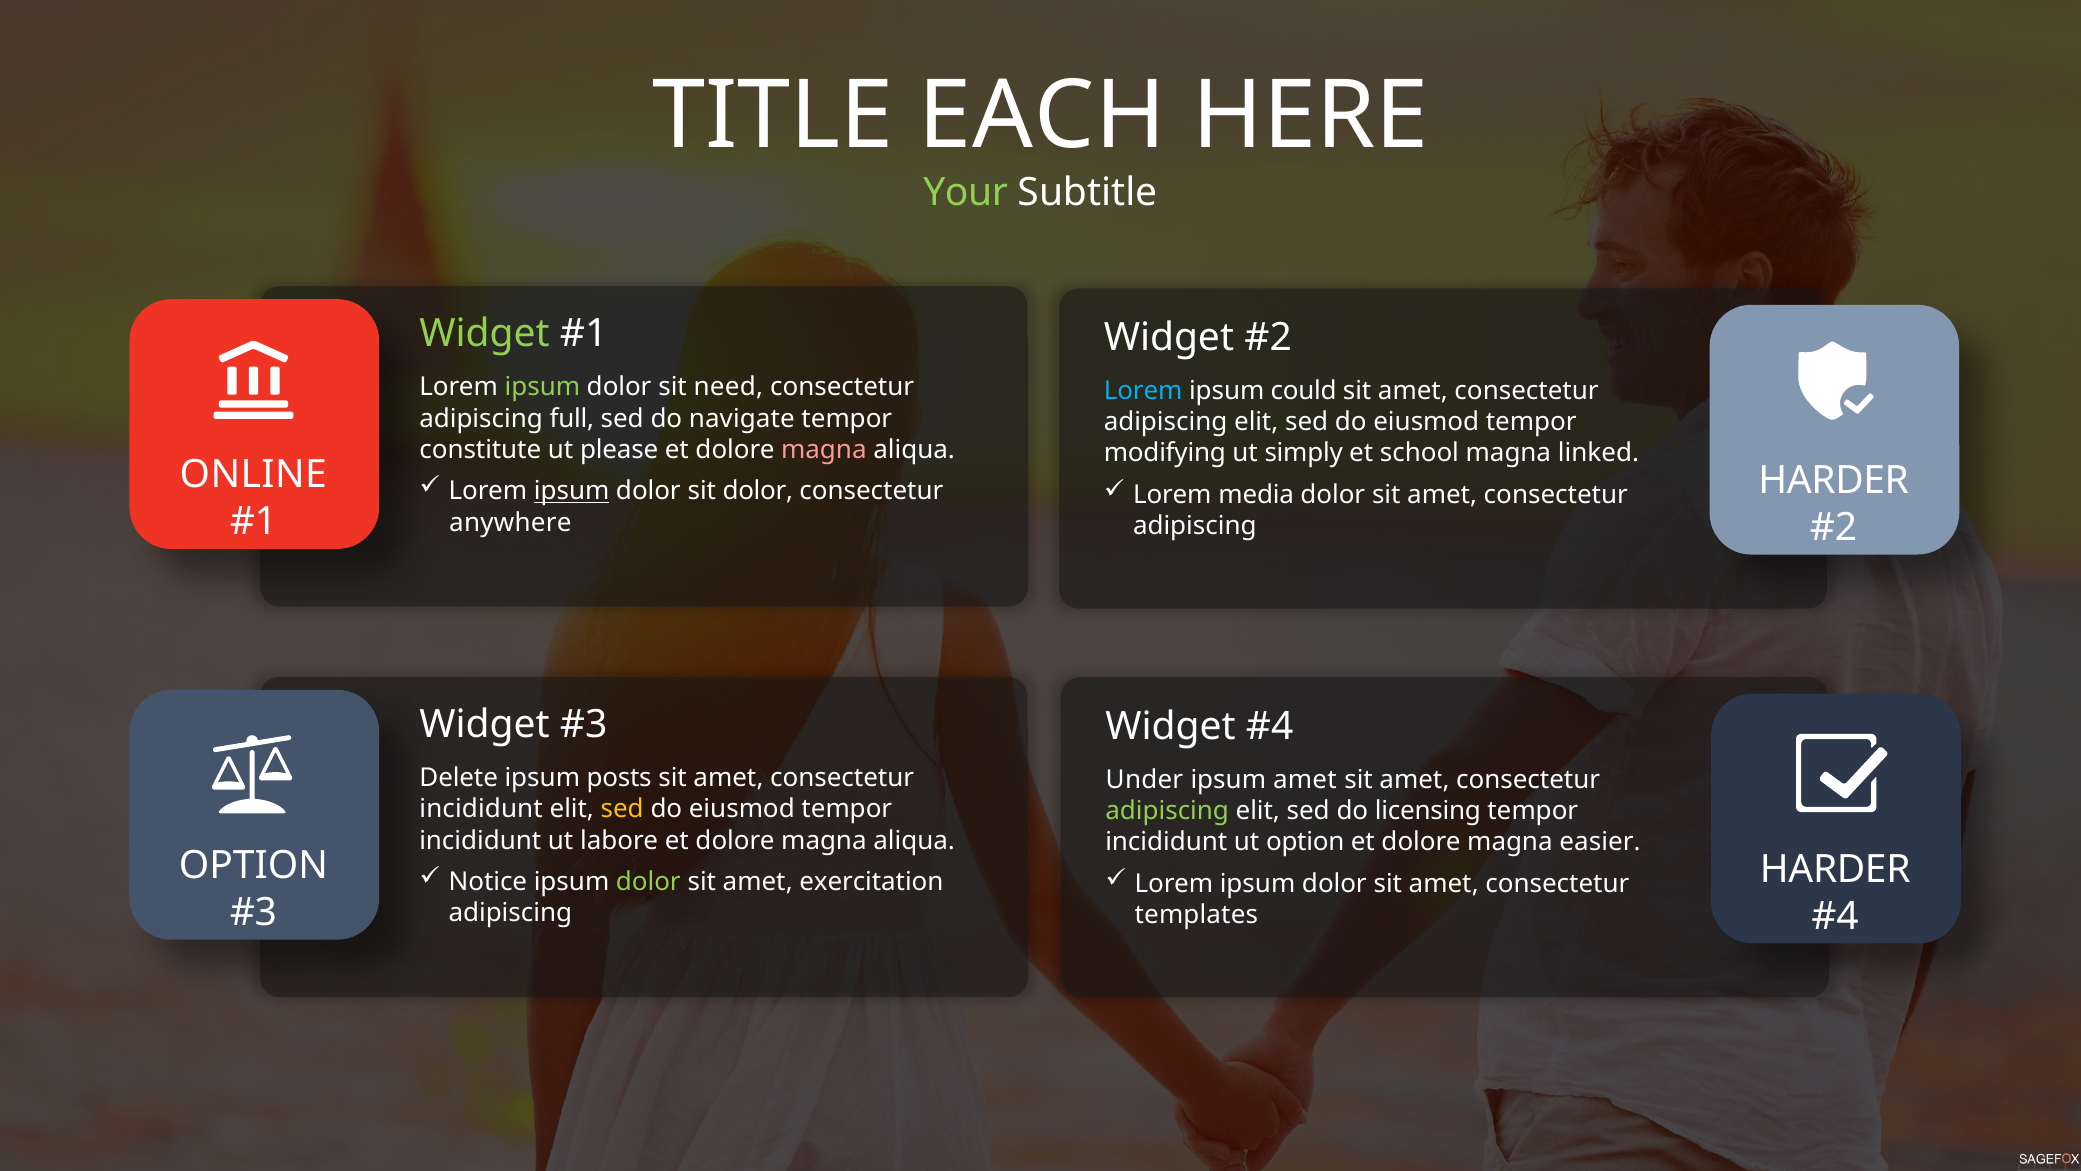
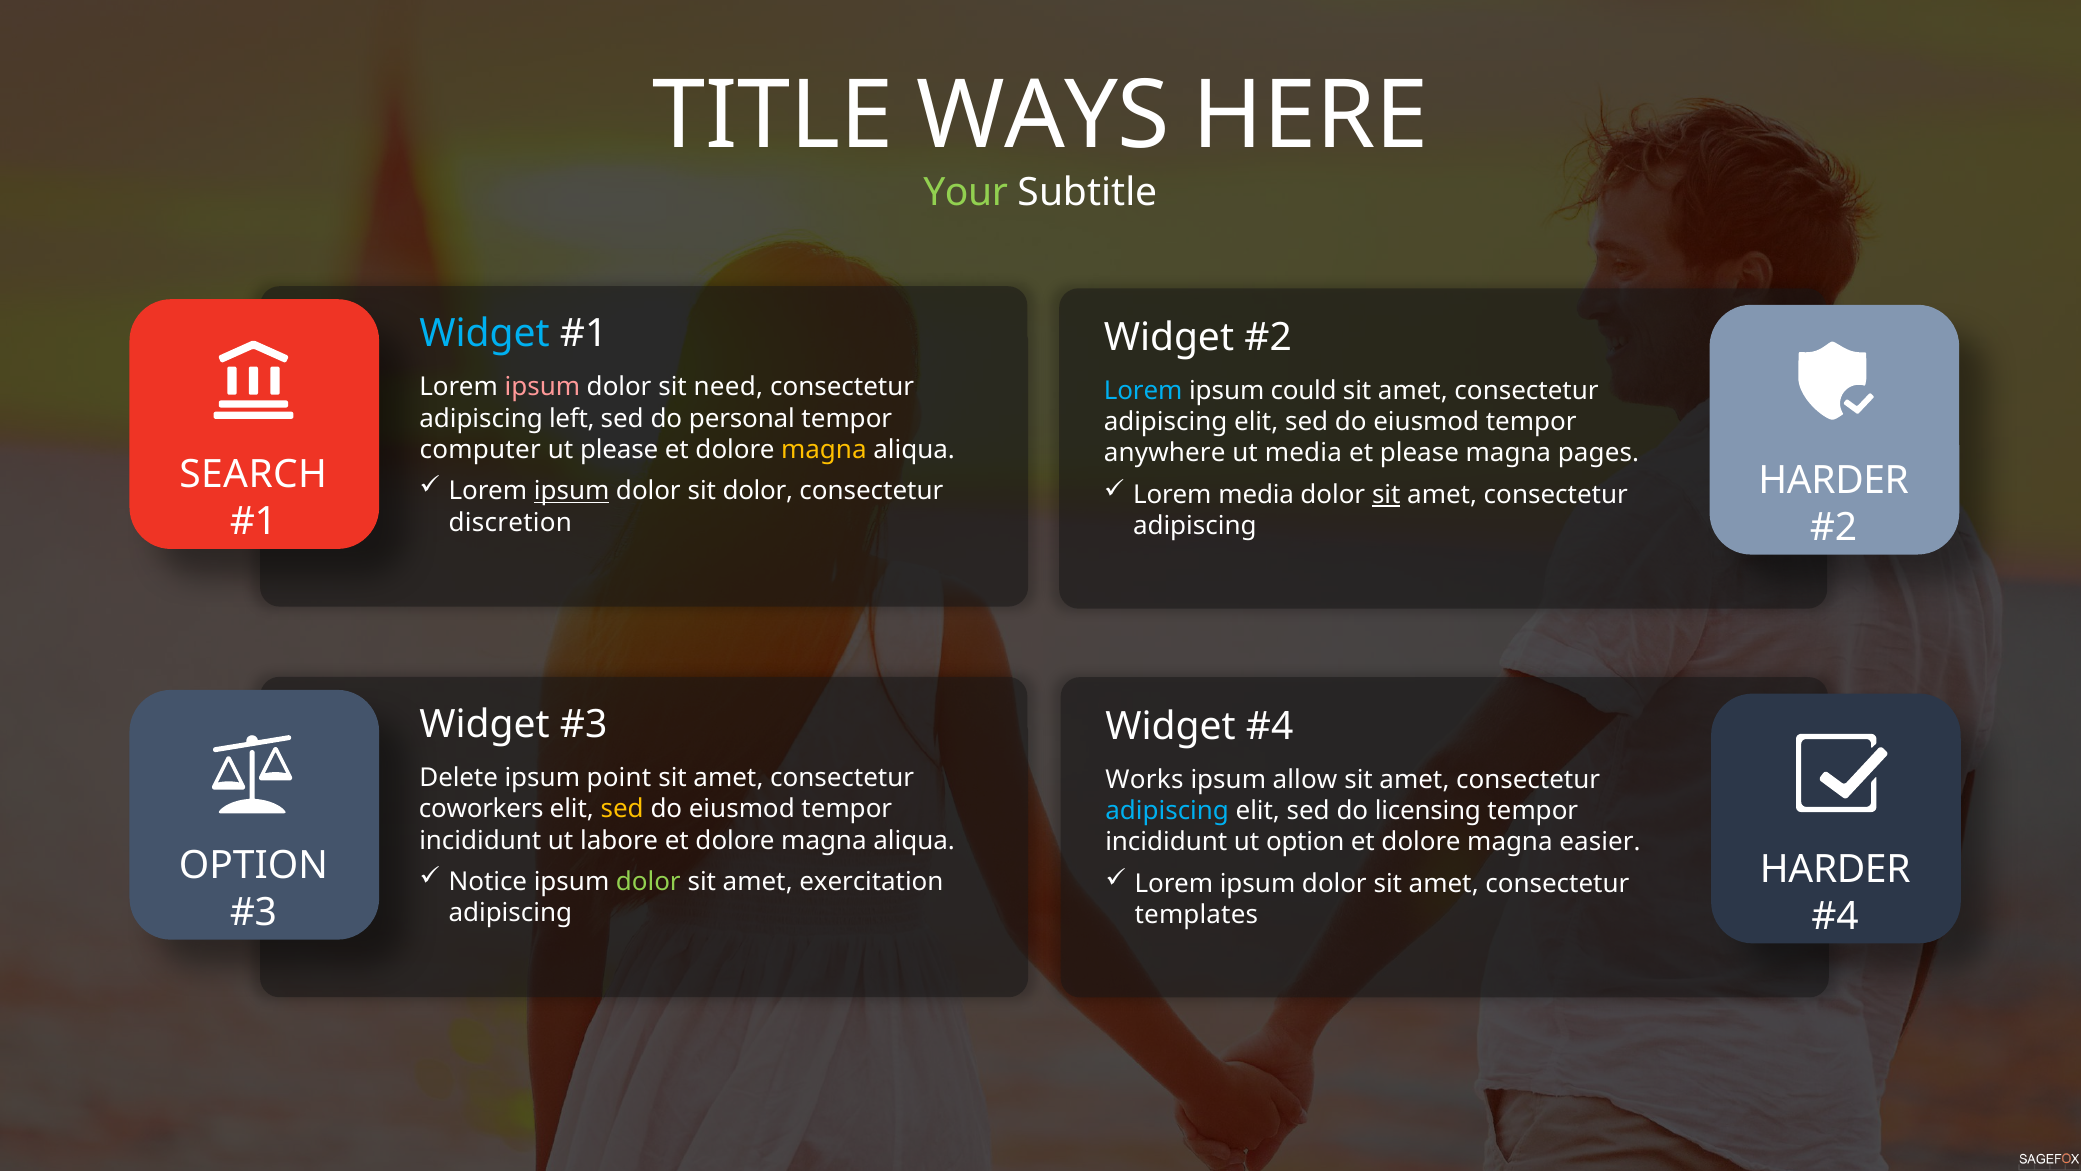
EACH: EACH -> WAYS (1043, 116)
Widget colour: light green -> light blue (485, 334)
ipsum colour: light green -> pink (542, 387)
full: full -> left (572, 418)
navigate: navigate -> personal (742, 418)
constitute: constitute -> computer (480, 450)
magna colour: pink -> yellow (824, 450)
modifying: modifying -> anywhere (1165, 453)
ut simply: simply -> media (1303, 453)
et school: school -> please (1419, 453)
linked: linked -> pages (1598, 453)
ONLINE: ONLINE -> SEARCH (253, 475)
sit underline: none -> present (1386, 495)
anywhere: anywhere -> discretion (510, 522)
posts: posts -> point (619, 778)
Under: Under -> Works (1144, 779)
ipsum amet: amet -> allow (1305, 779)
incididunt: incididunt -> coworkers (481, 809)
adipiscing colour: light green -> light blue (1167, 811)
